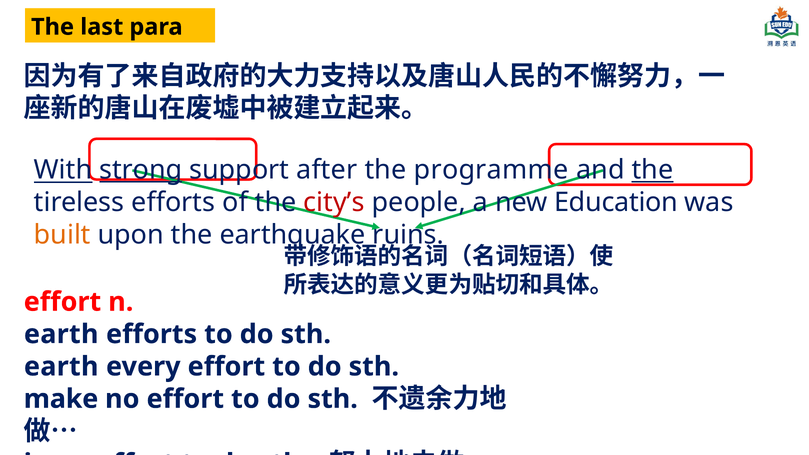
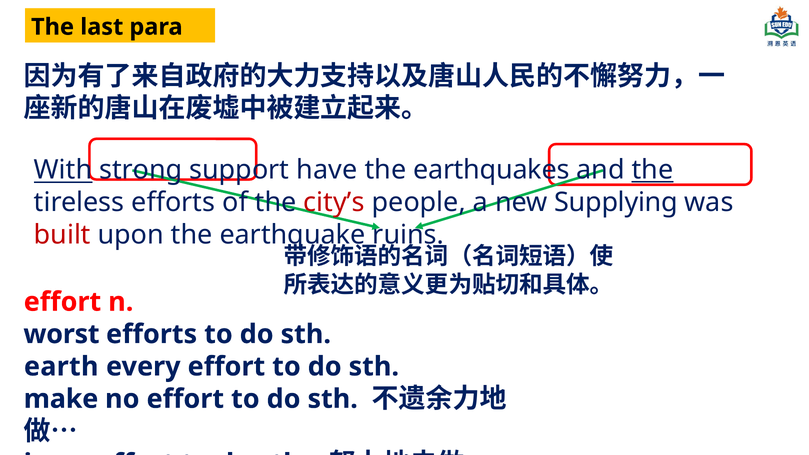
strong underline: present -> none (141, 170)
after: after -> have (327, 170)
programme: programme -> earthquakes (491, 170)
Education: Education -> Supplying (616, 202)
built colour: orange -> red (62, 235)
earth: earth -> worst (61, 334)
